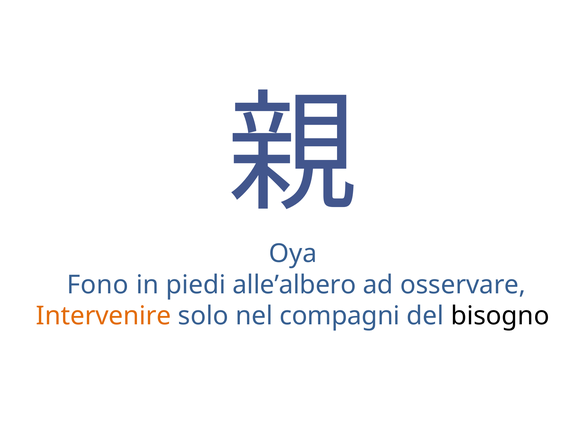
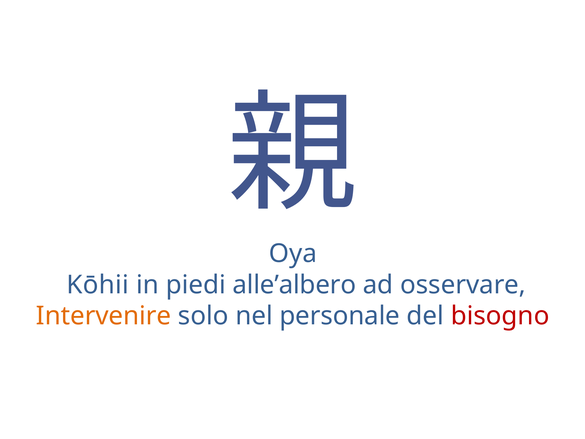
Fono: Fono -> Kōhii (98, 285)
compagni: compagni -> personale (340, 316)
bisogno colour: black -> red (500, 316)
